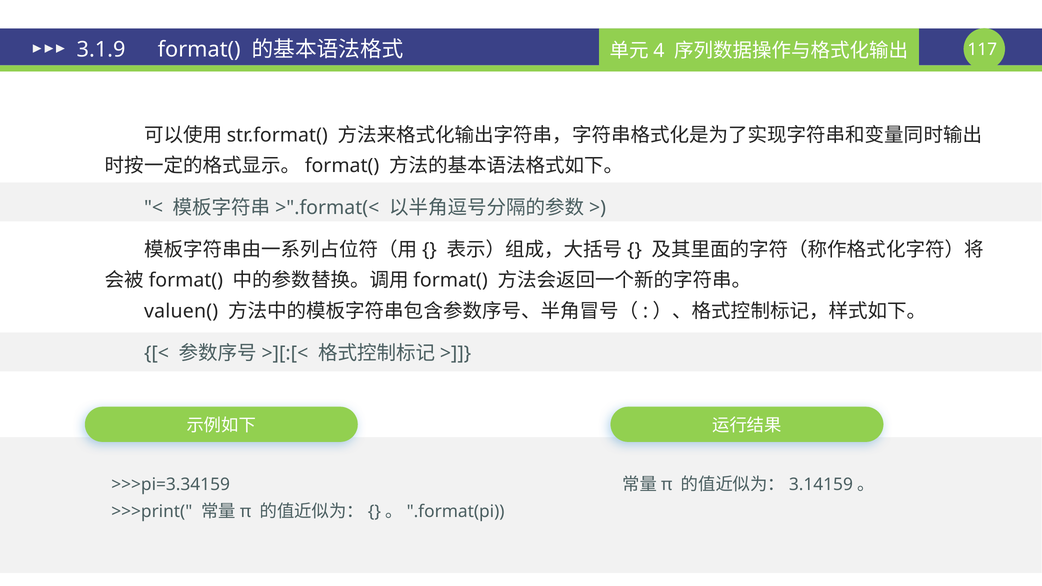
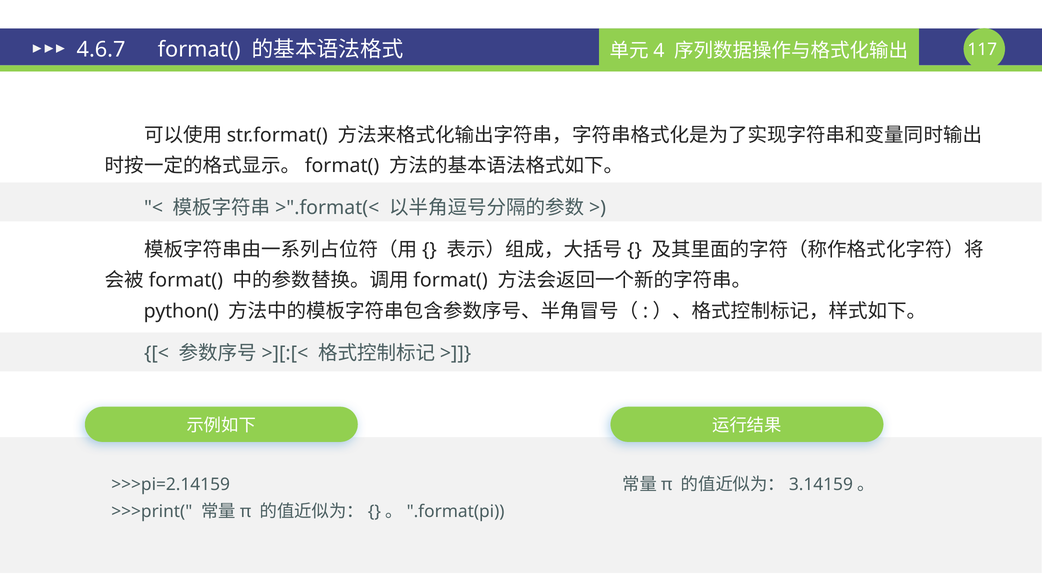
3.1.9: 3.1.9 -> 4.6.7 (101, 50)
valuen(: valuen( -> python( (181, 311)
>>>pi=3.34159: >>>pi=3.34159 -> >>>pi=2.14159 (171, 484)
